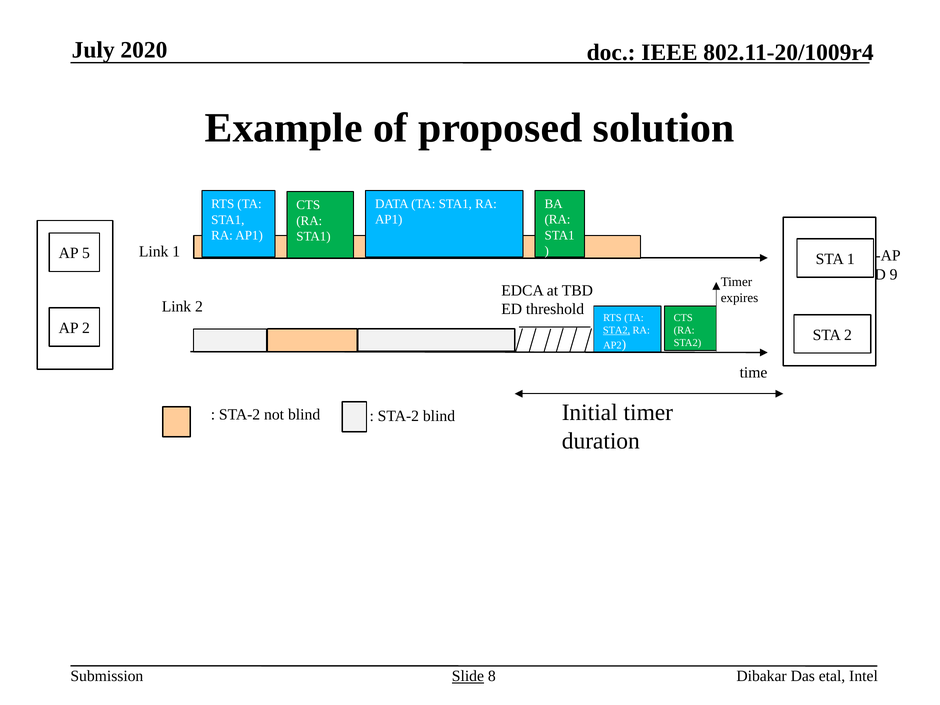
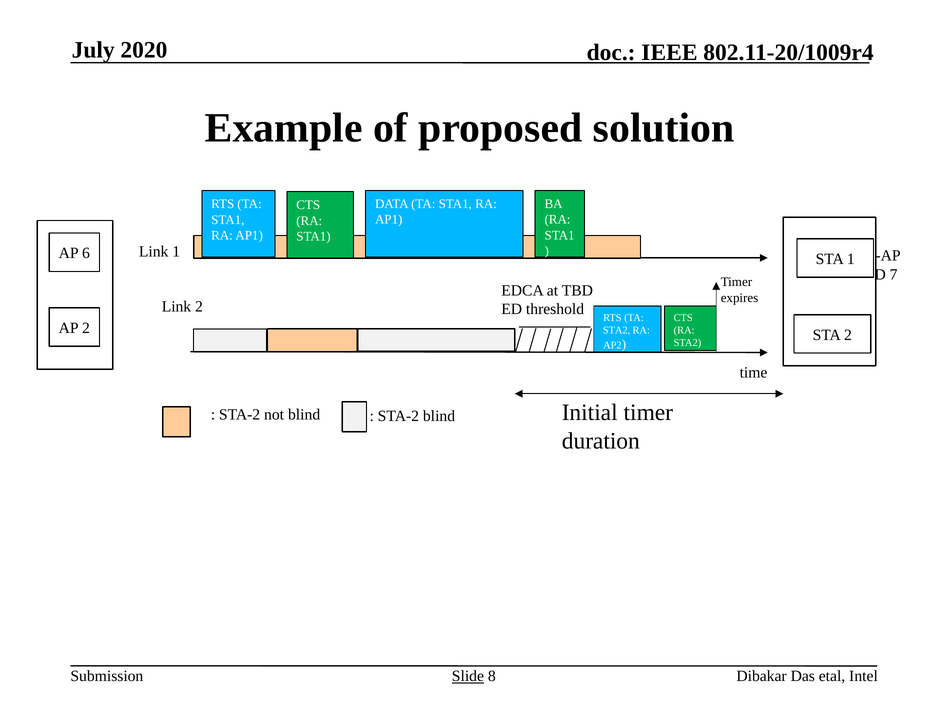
5: 5 -> 6 (86, 253)
9: 9 -> 7 (894, 274)
STA2 underline: present -> none (617, 330)
